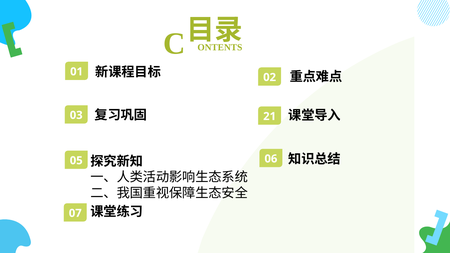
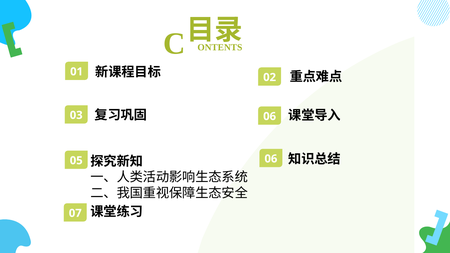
03 21: 21 -> 06 (270, 116)
